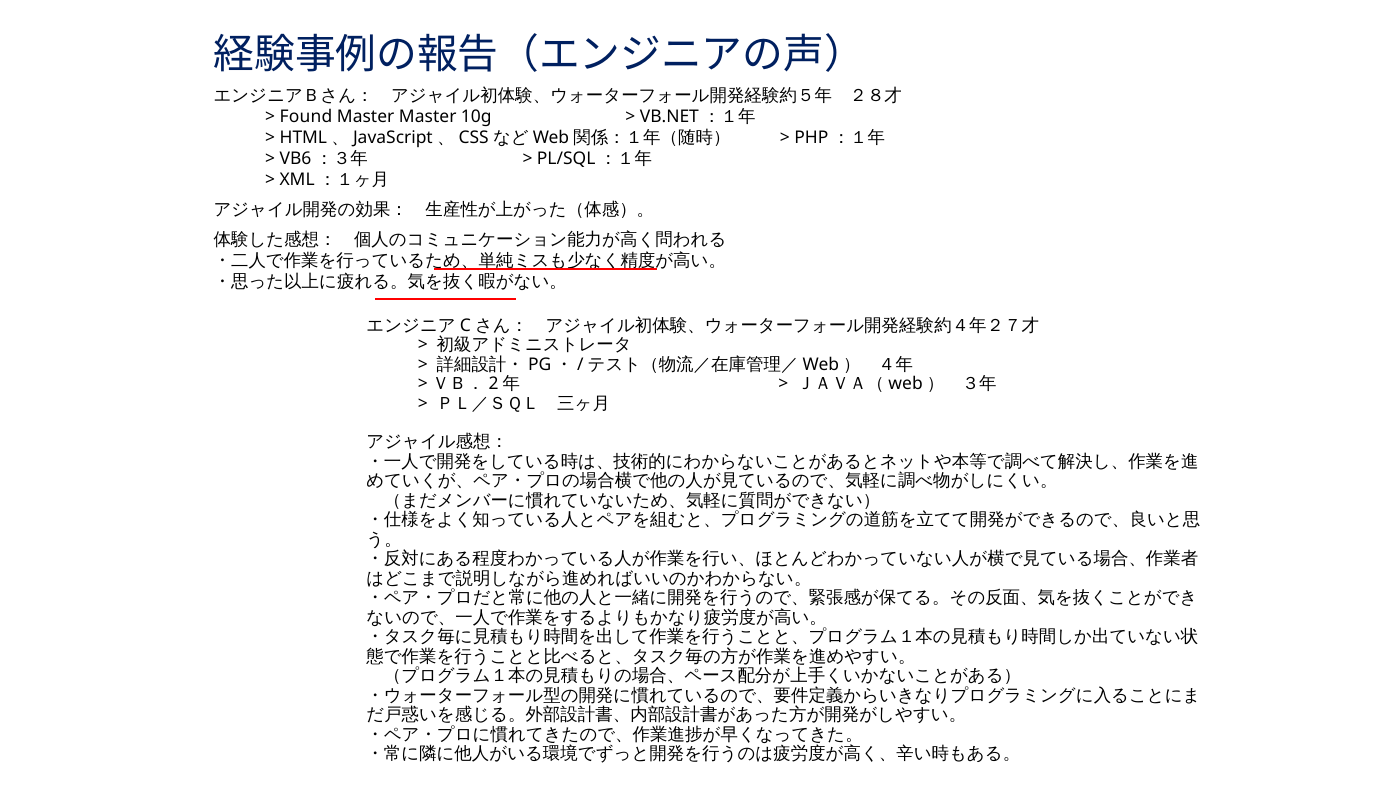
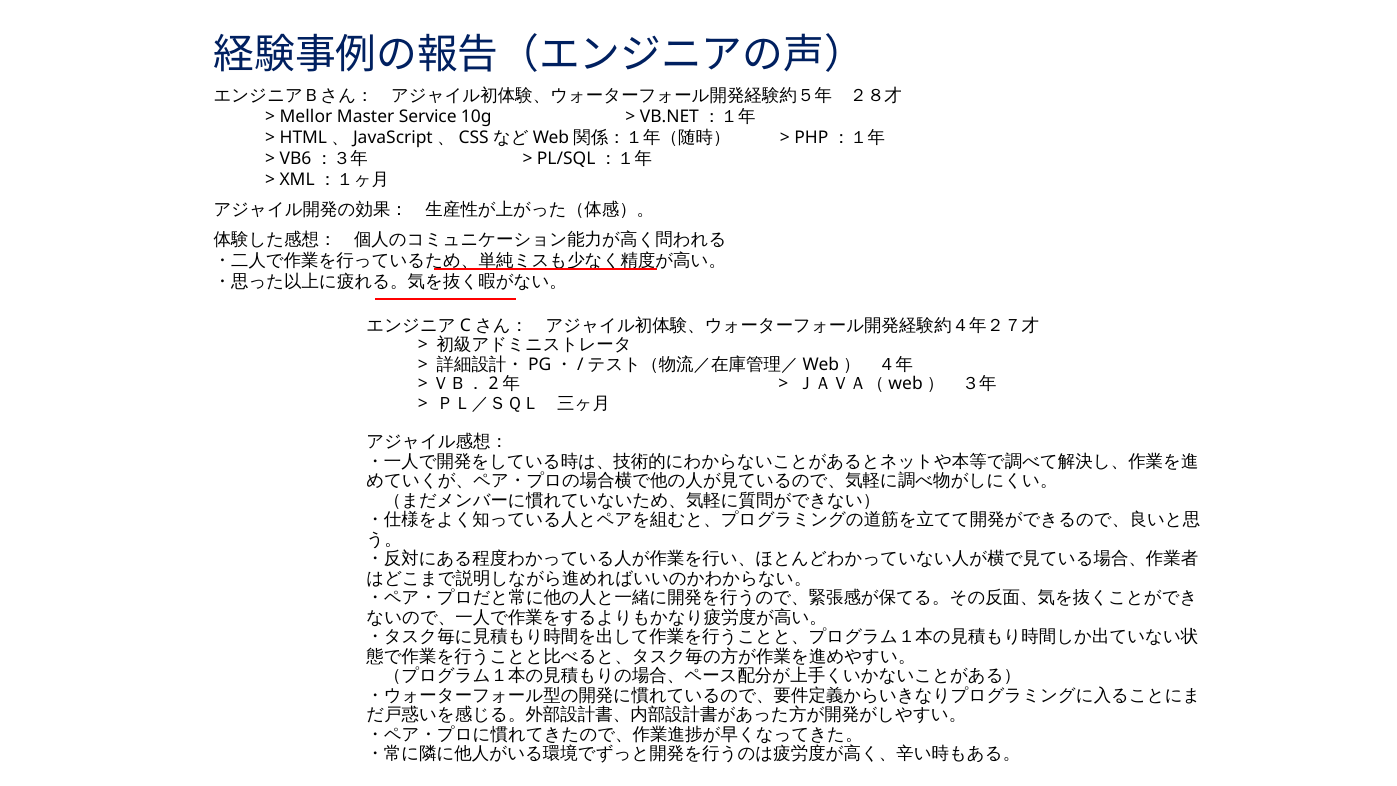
Found: Found -> Mellor (306, 117)
Master Master: Master -> Service (428, 117)
